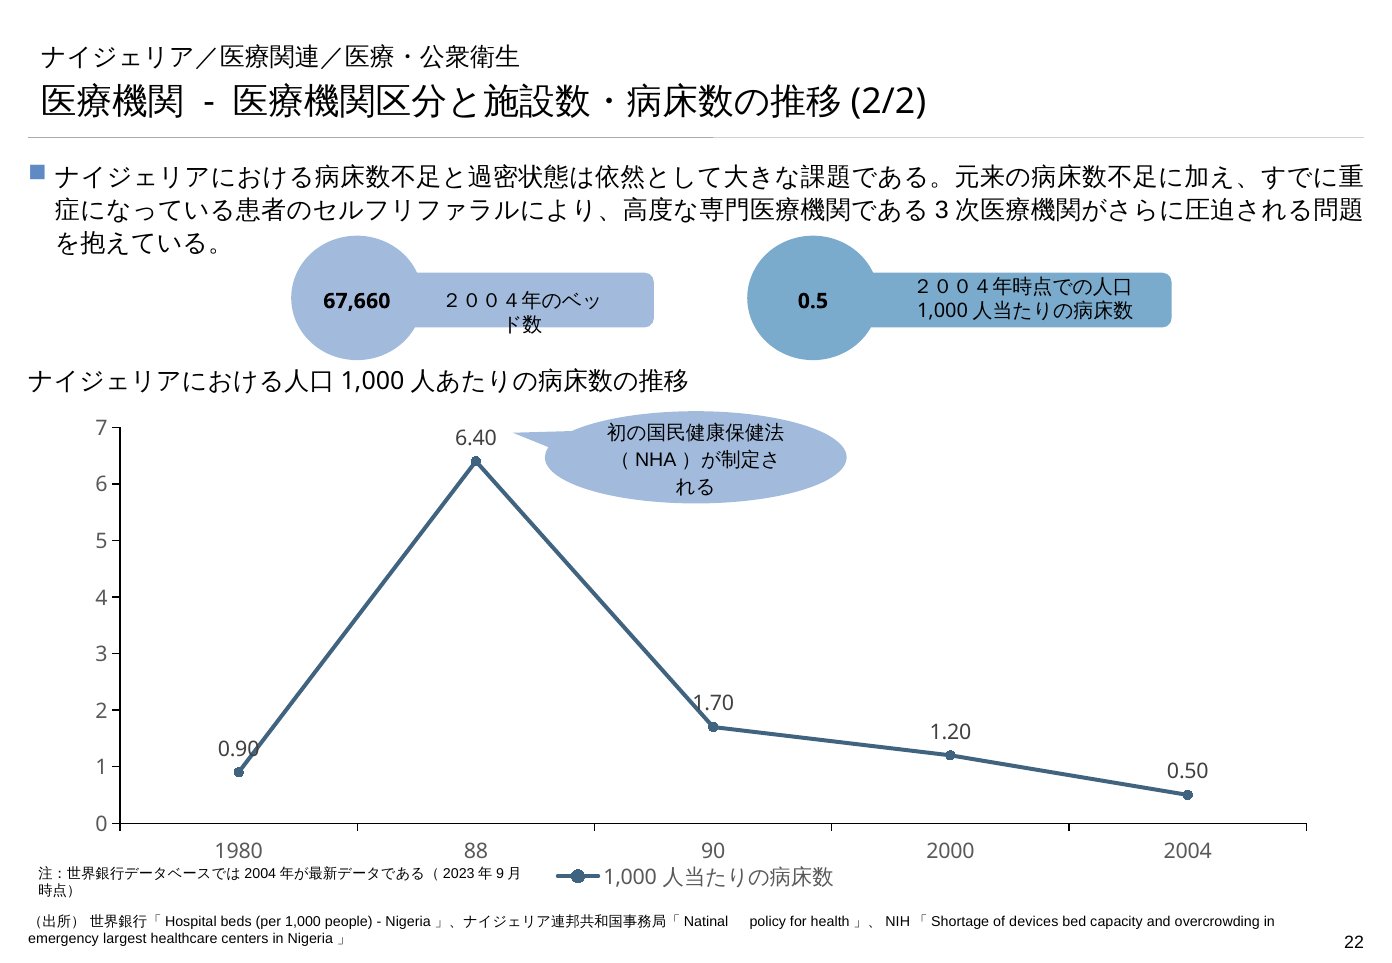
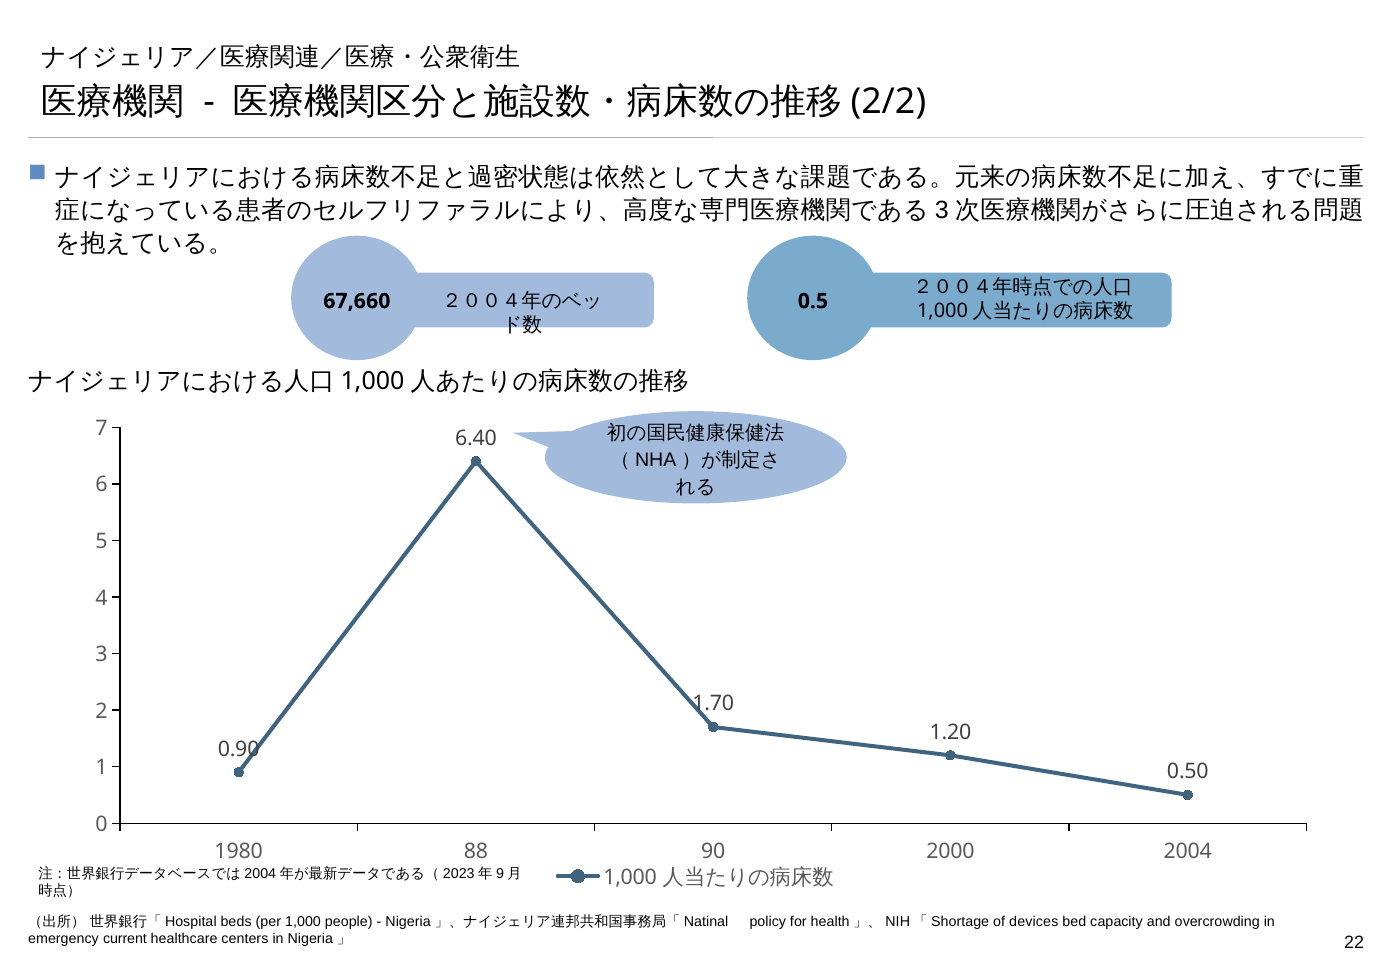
largest: largest -> current (125, 939)
